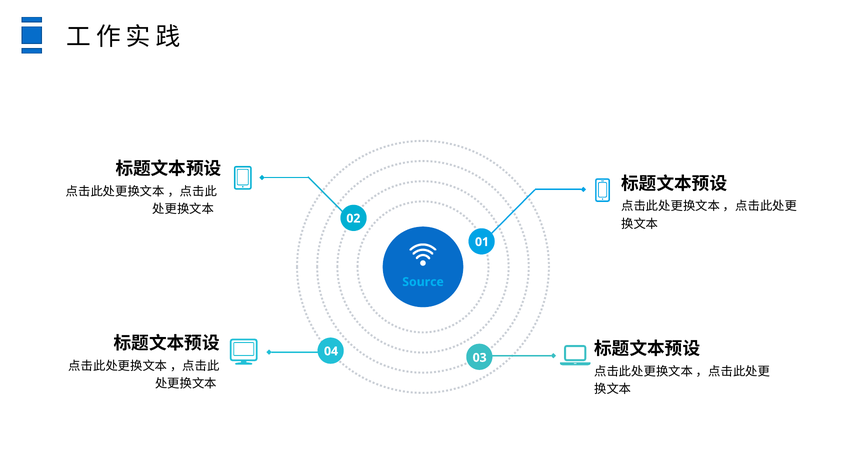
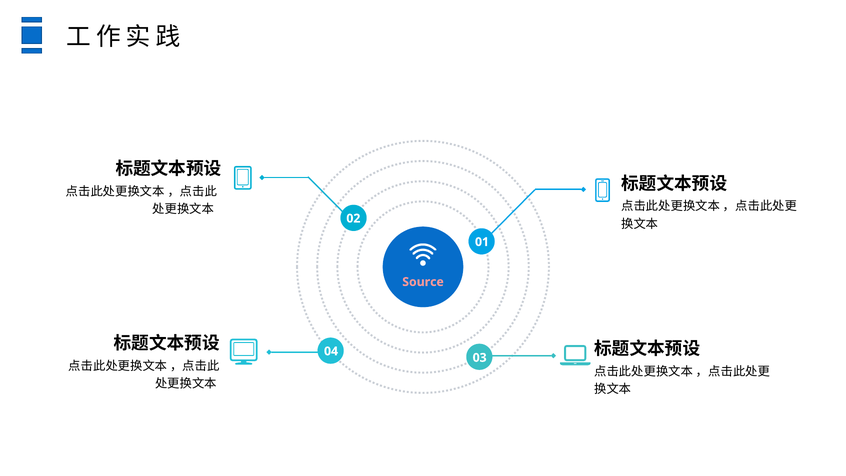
Source colour: light blue -> pink (423, 282)
